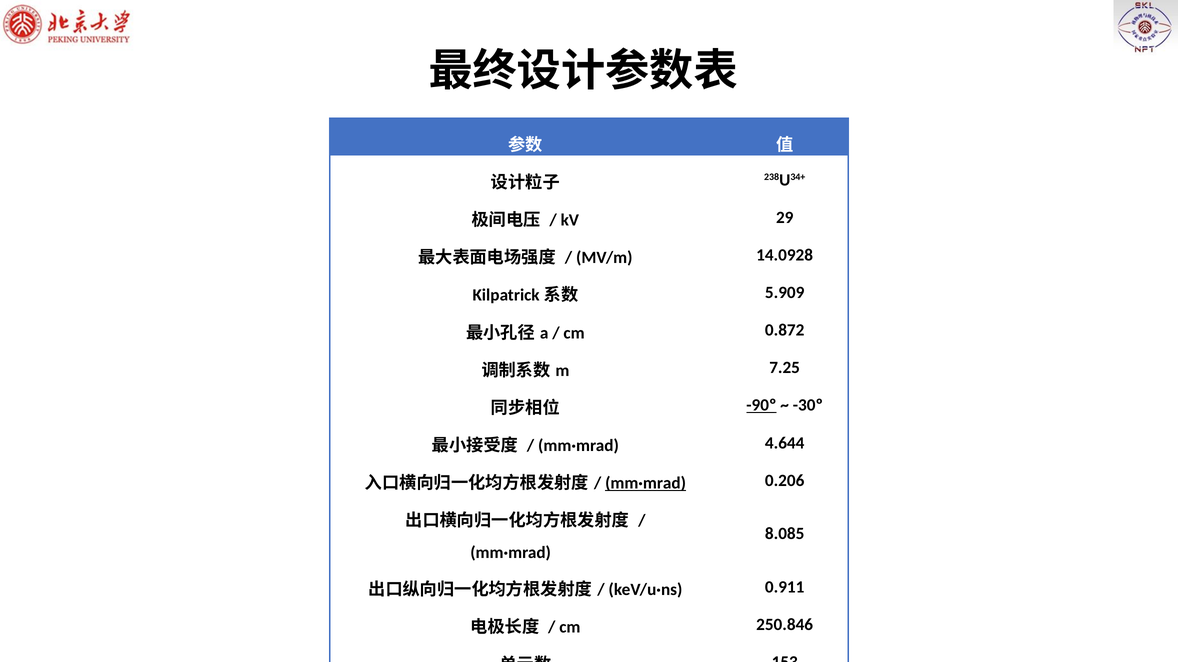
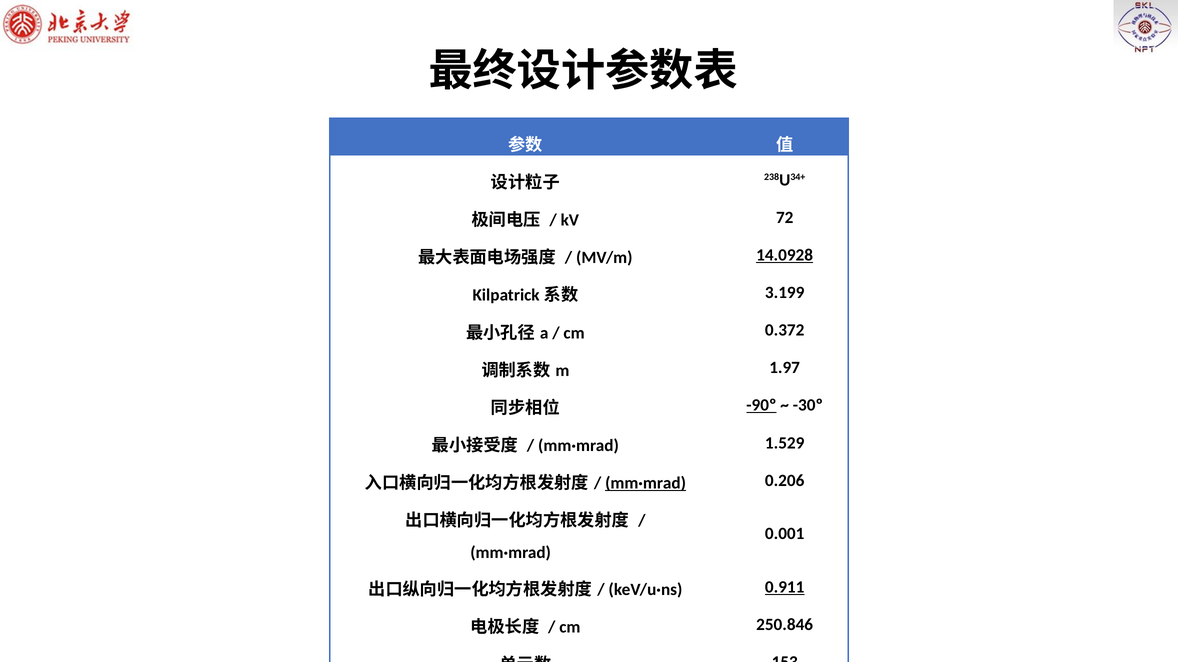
29: 29 -> 72 (785, 218)
14.0928 underline: none -> present (785, 255)
5.909: 5.909 -> 3.199 (785, 293)
0.872: 0.872 -> 0.372 (785, 331)
7.25: 7.25 -> 1.97 (785, 368)
4.644: 4.644 -> 1.529 (785, 443)
8.085: 8.085 -> 0.001 (785, 534)
0.911 underline: none -> present (785, 587)
